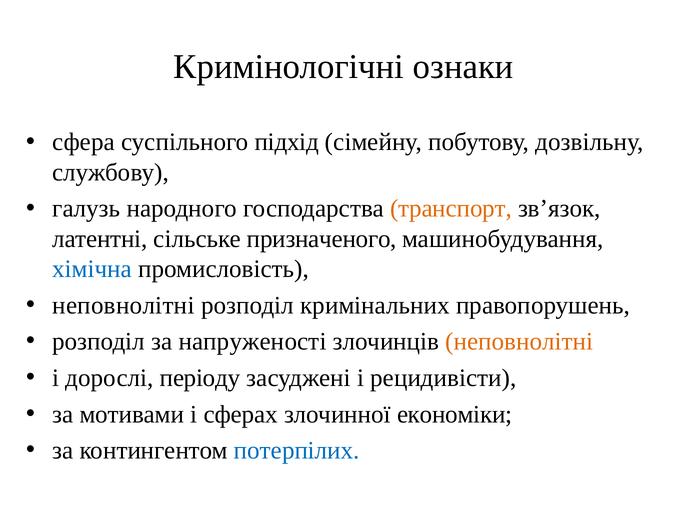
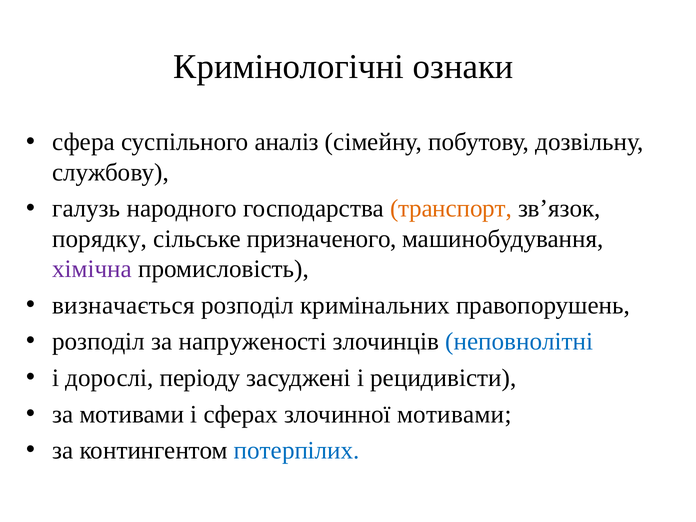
підхід: підхід -> аналіз (287, 142)
латентні: латентні -> порядку (100, 239)
хімічна colour: blue -> purple (92, 269)
неповнолітні: неповнолітні -> визначається (123, 305)
неповнолітні colour: orange -> blue (519, 342)
злочинної економіки: економіки -> мотивами (454, 414)
